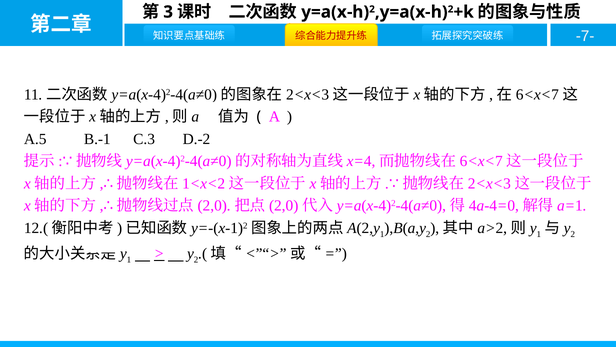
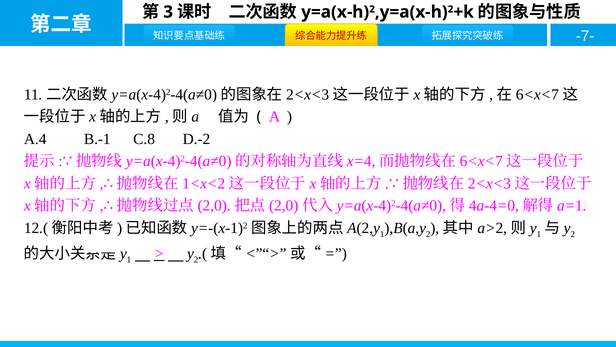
A.5: A.5 -> A.4 (35, 139)
C.3: C.3 -> C.8 (144, 139)
